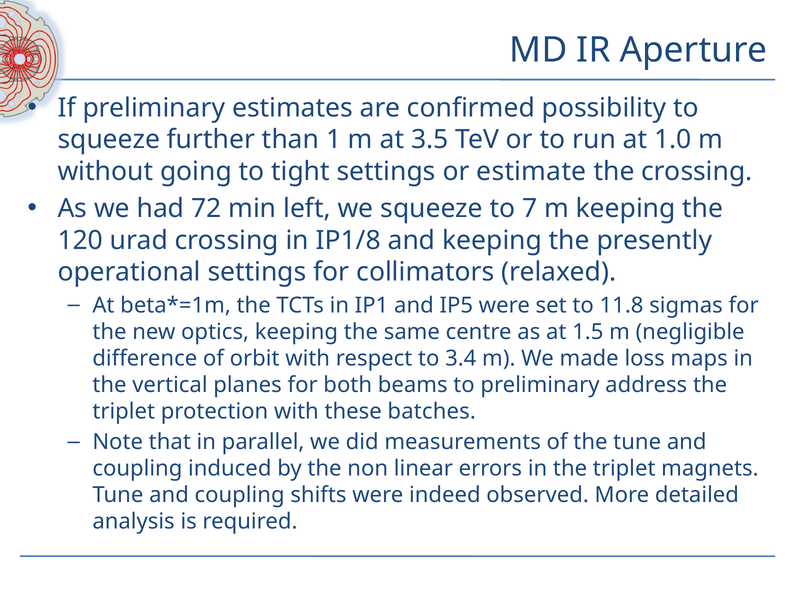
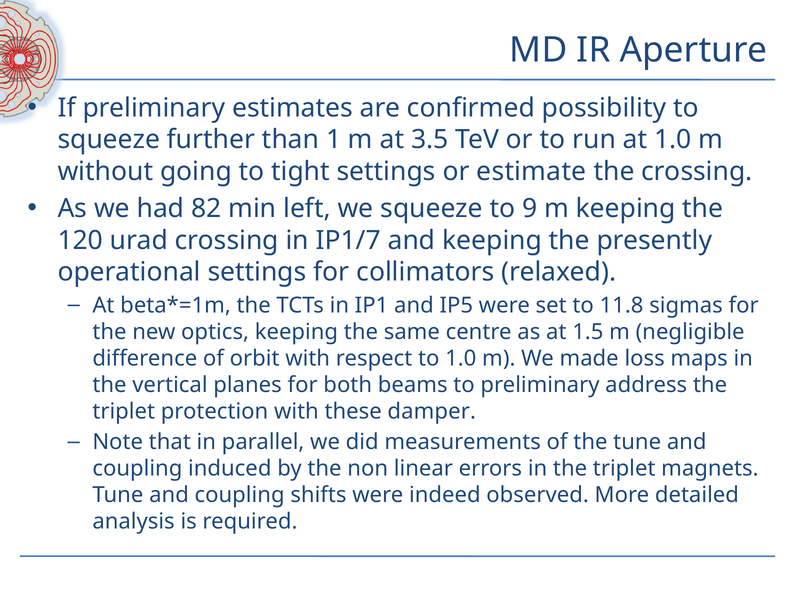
72: 72 -> 82 (206, 209)
7: 7 -> 9 (530, 209)
IP1/8: IP1/8 -> IP1/7 (348, 240)
to 3.4: 3.4 -> 1.0 (461, 358)
batches: batches -> damper (432, 411)
